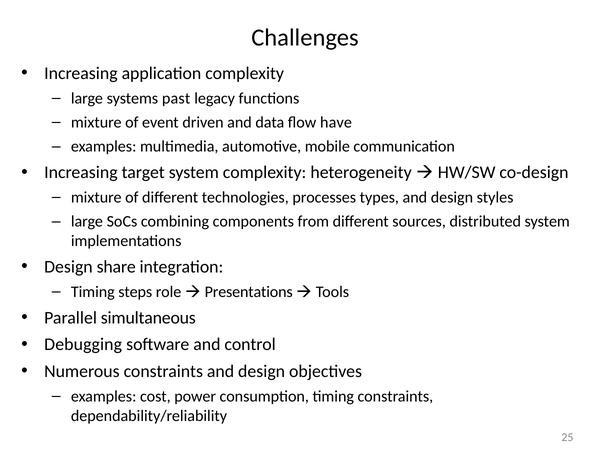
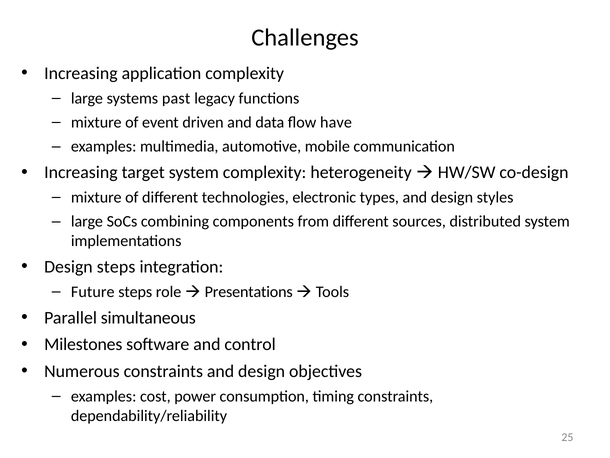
processes: processes -> electronic (324, 197)
Design share: share -> steps (116, 267)
Timing: Timing -> Future (93, 292)
Debugging: Debugging -> Milestones (83, 344)
